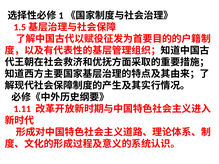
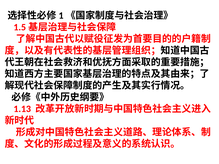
1.11: 1.11 -> 1.13 (22, 109)
